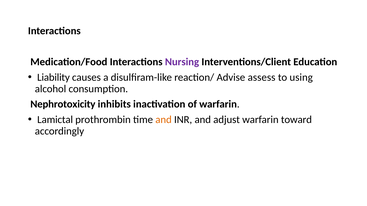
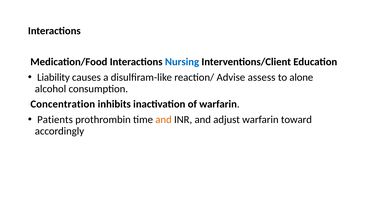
Nursing colour: purple -> blue (182, 62)
using: using -> alone (301, 77)
Nephrotoxicity: Nephrotoxicity -> Concentration (63, 104)
Lamictal: Lamictal -> Patients (55, 120)
